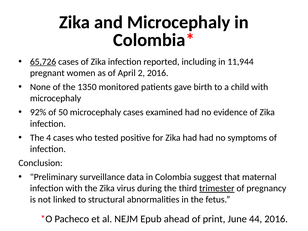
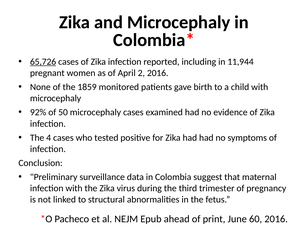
1350: 1350 -> 1859 (87, 87)
trimester underline: present -> none (217, 188)
44: 44 -> 60 (256, 219)
